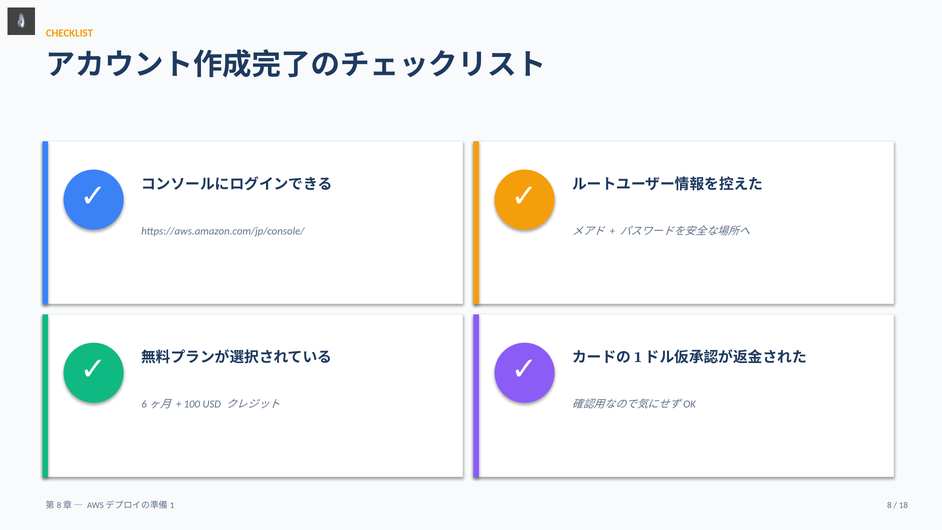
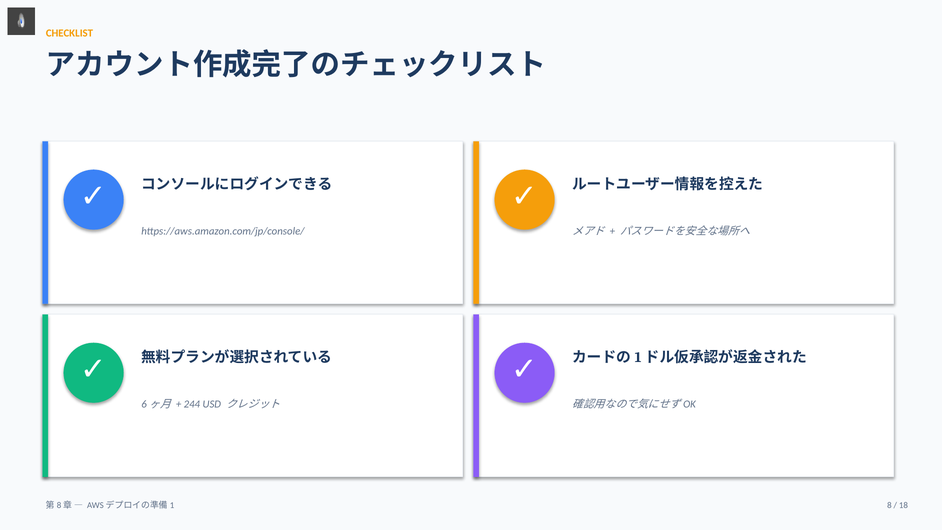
100: 100 -> 244 (192, 404)
